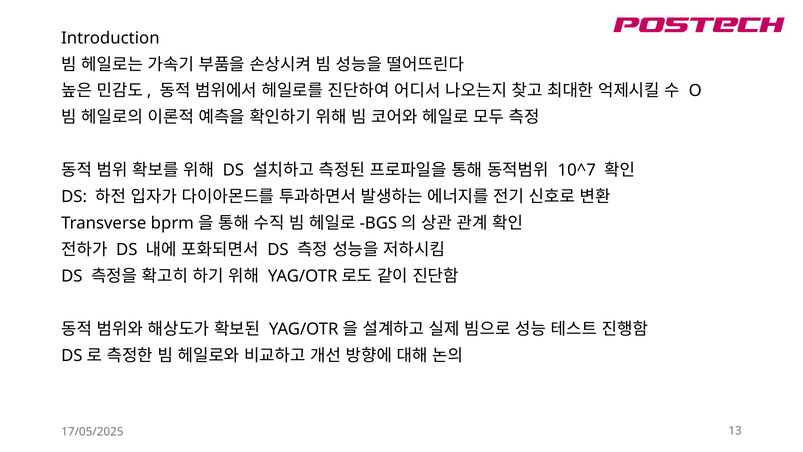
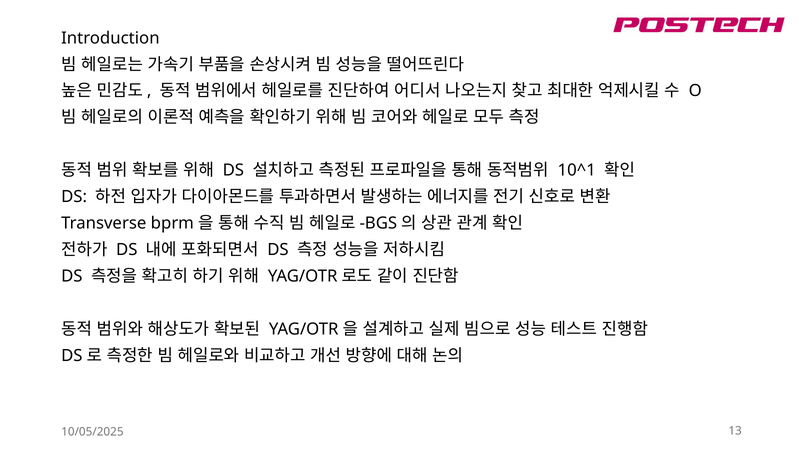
10^7: 10^7 -> 10^1 (577, 170)
17/05/2025: 17/05/2025 -> 10/05/2025 (92, 431)
